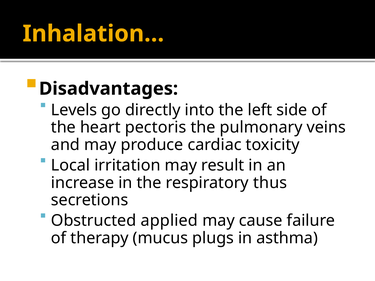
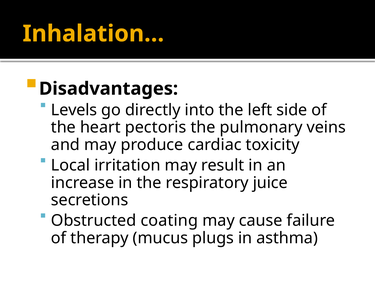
thus: thus -> juice (270, 183)
applied: applied -> coating (169, 221)
